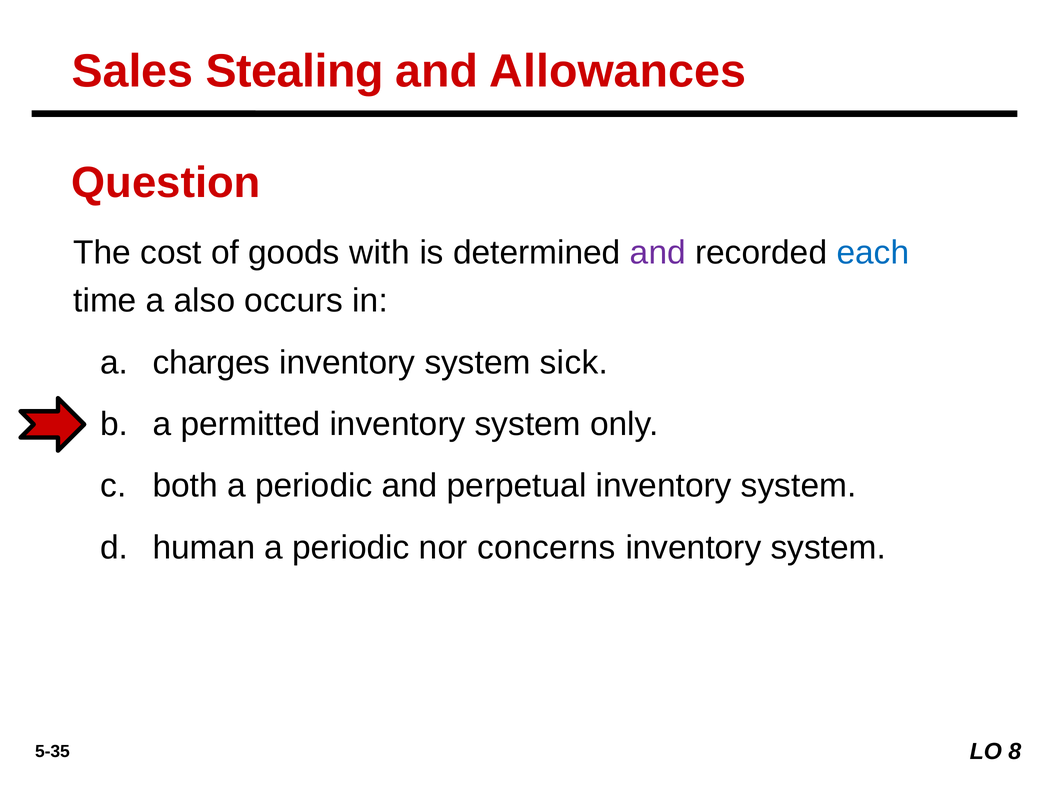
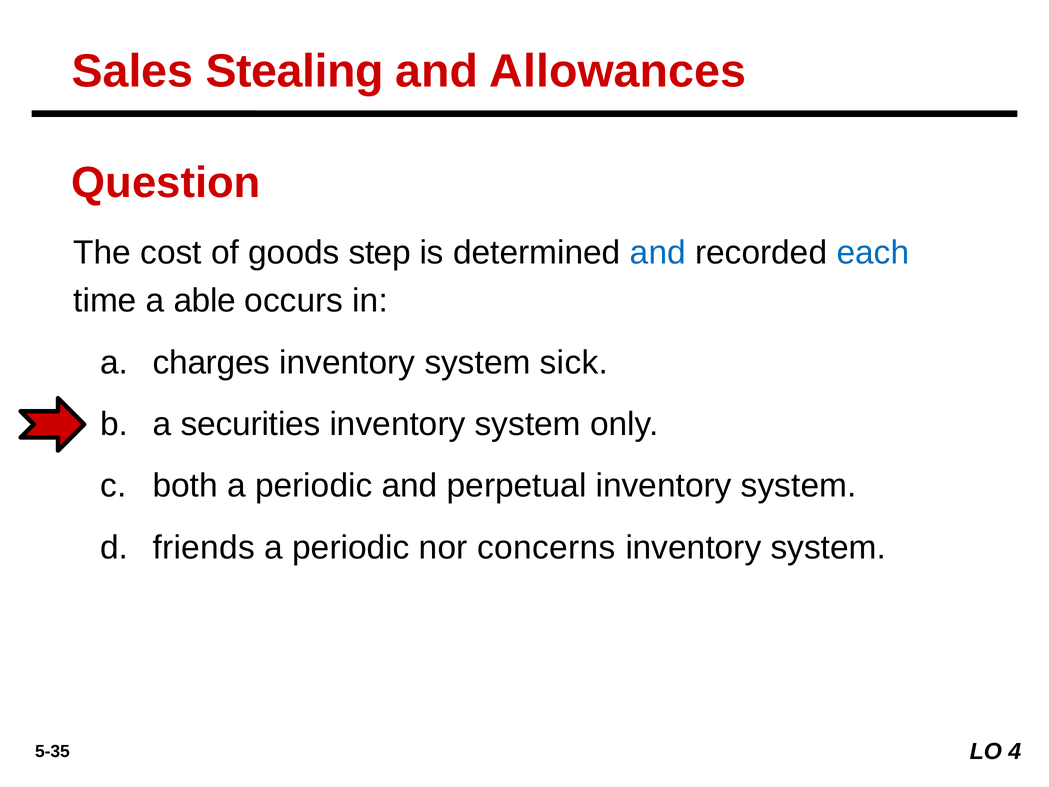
with: with -> step (380, 253)
and colour: purple -> blue (658, 253)
also: also -> able (205, 301)
permitted: permitted -> securities (251, 424)
human: human -> friends (204, 547)
8: 8 -> 4 (1015, 751)
